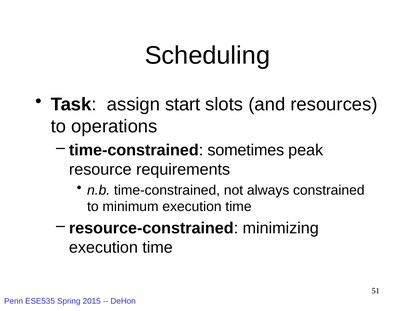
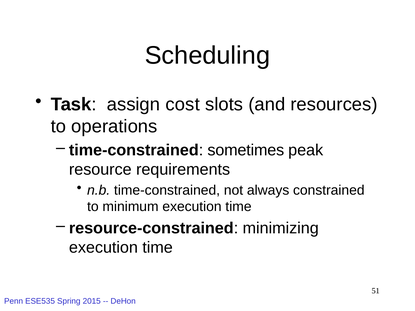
start: start -> cost (183, 104)
